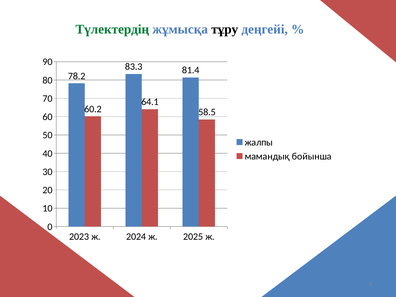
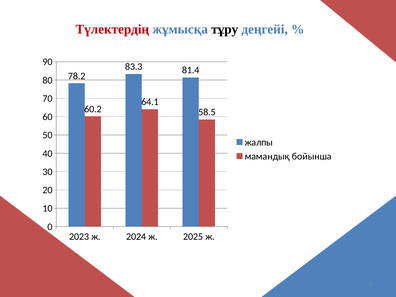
Түлектердің colour: green -> red (112, 29)
